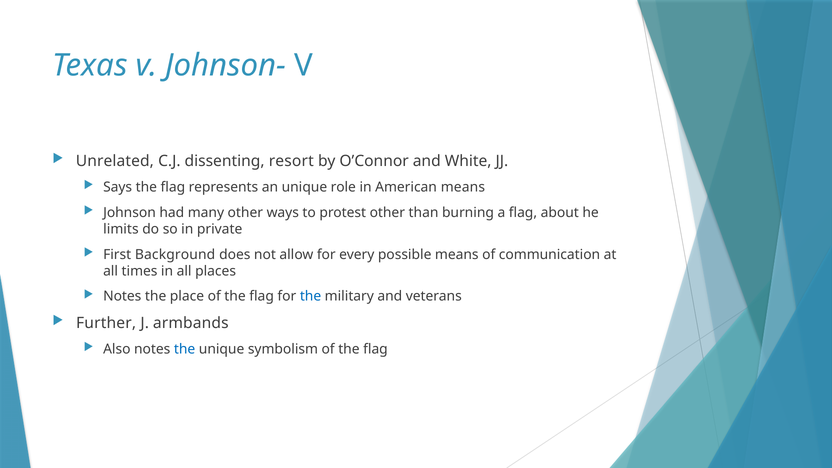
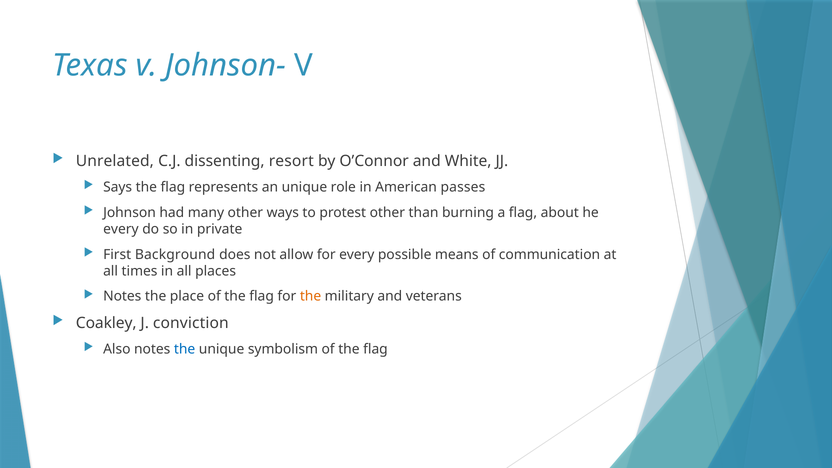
American means: means -> passes (463, 187)
limits: limits -> every (121, 229)
the colour: blue -> orange (311, 296)
Further: Further -> Coakley (106, 323)
armbands: armbands -> conviction (191, 323)
